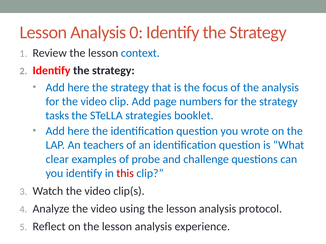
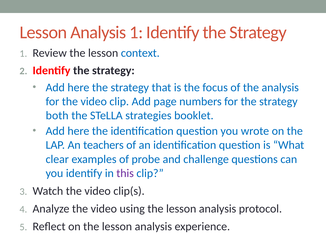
Analysis 0: 0 -> 1 (136, 33)
tasks: tasks -> both (57, 116)
this colour: red -> purple (125, 174)
